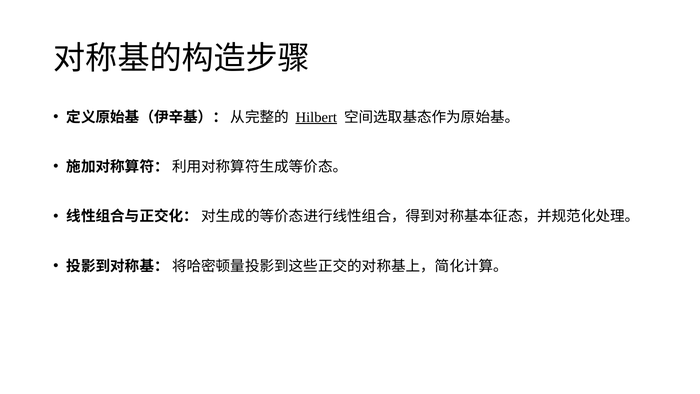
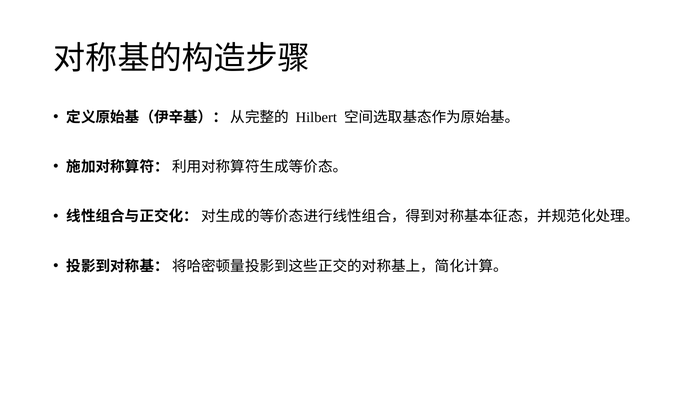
Hilbert underline: present -> none (316, 117)
